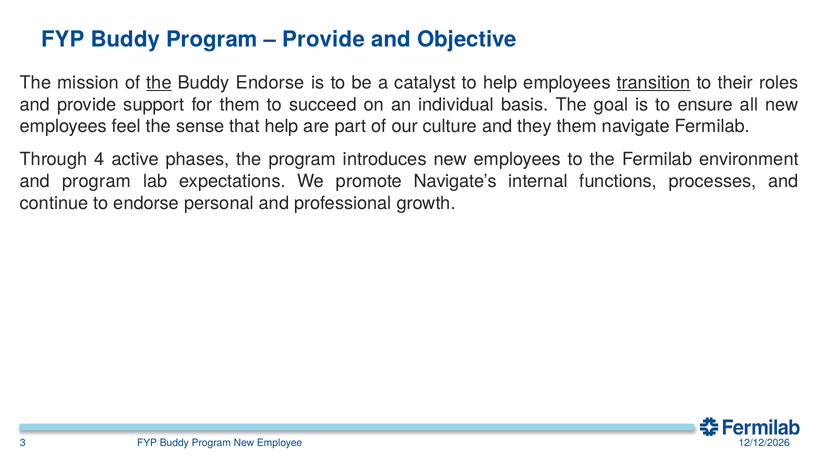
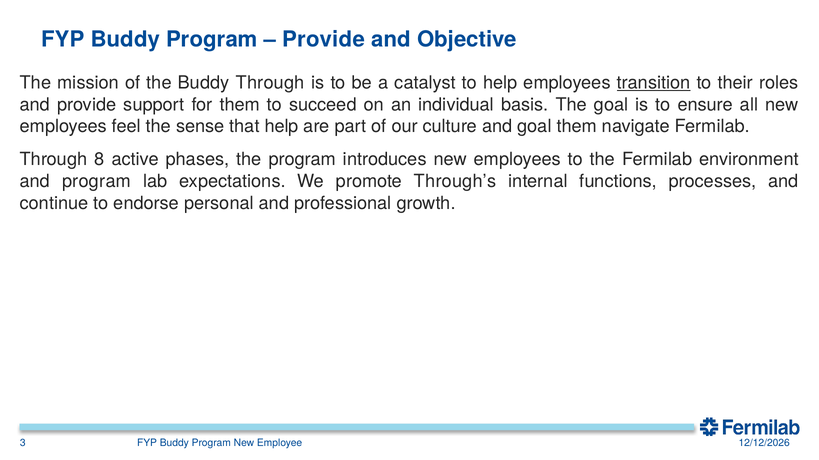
the underline: present -> none (159, 83)
Buddy Endorse: Endorse -> Through (270, 83)
and they: they -> goal (534, 127)
4: 4 -> 8 (99, 160)
Navigate’s: Navigate’s -> Through’s (455, 181)
